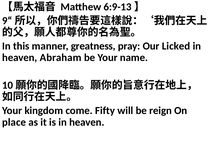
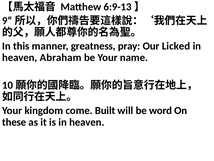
Fifty: Fifty -> Built (105, 110)
reign: reign -> word (161, 110)
place: place -> these (14, 122)
